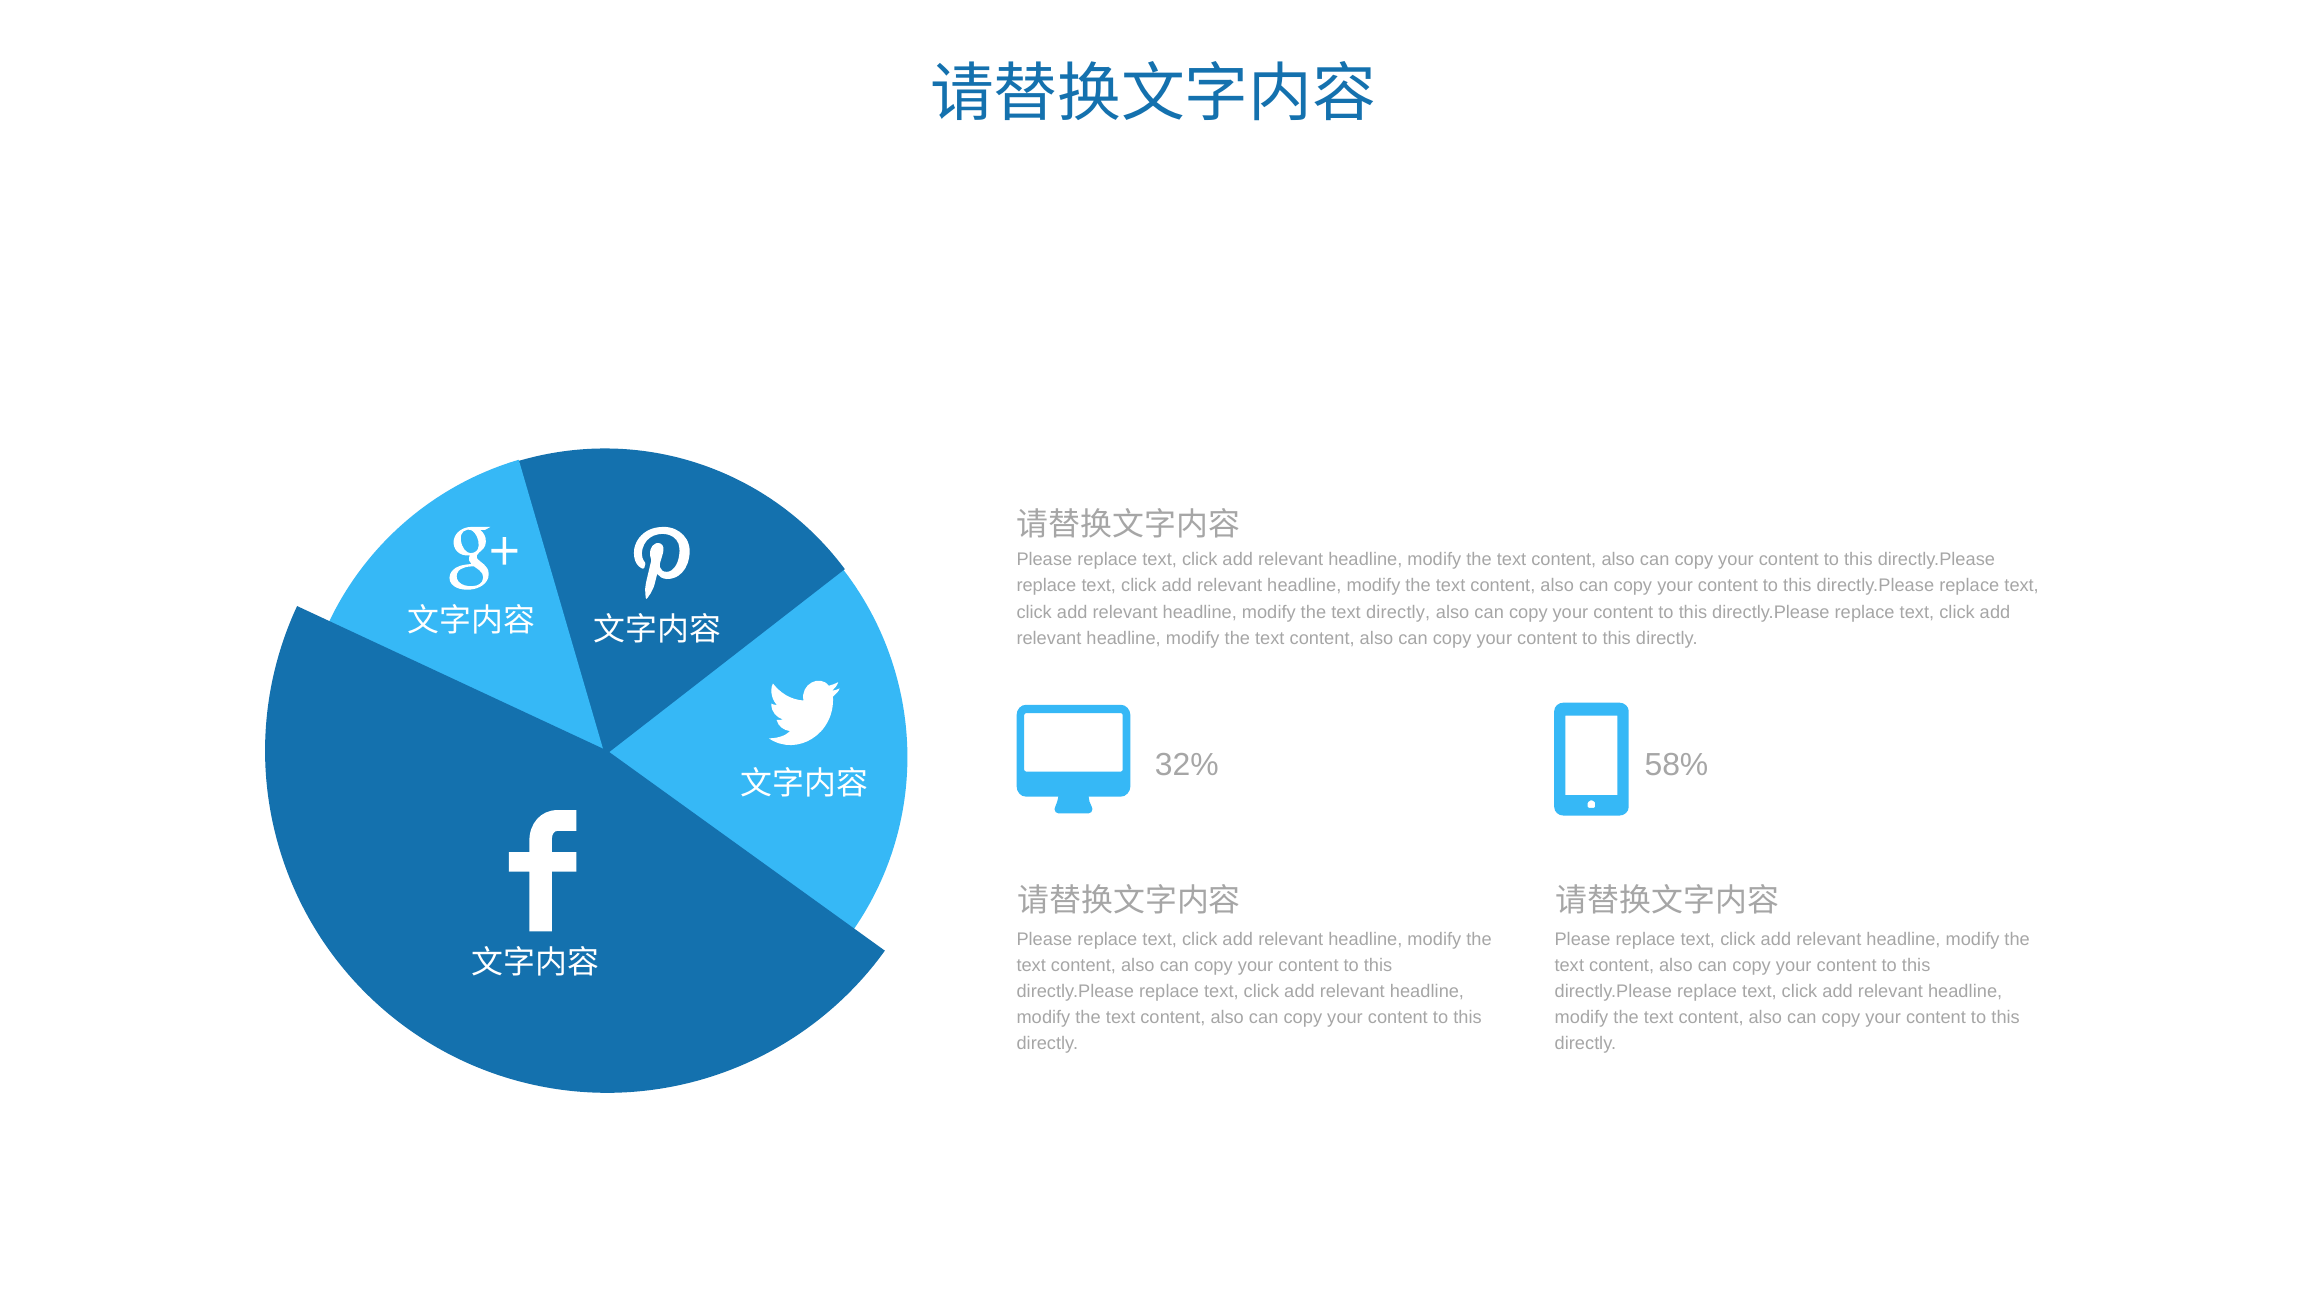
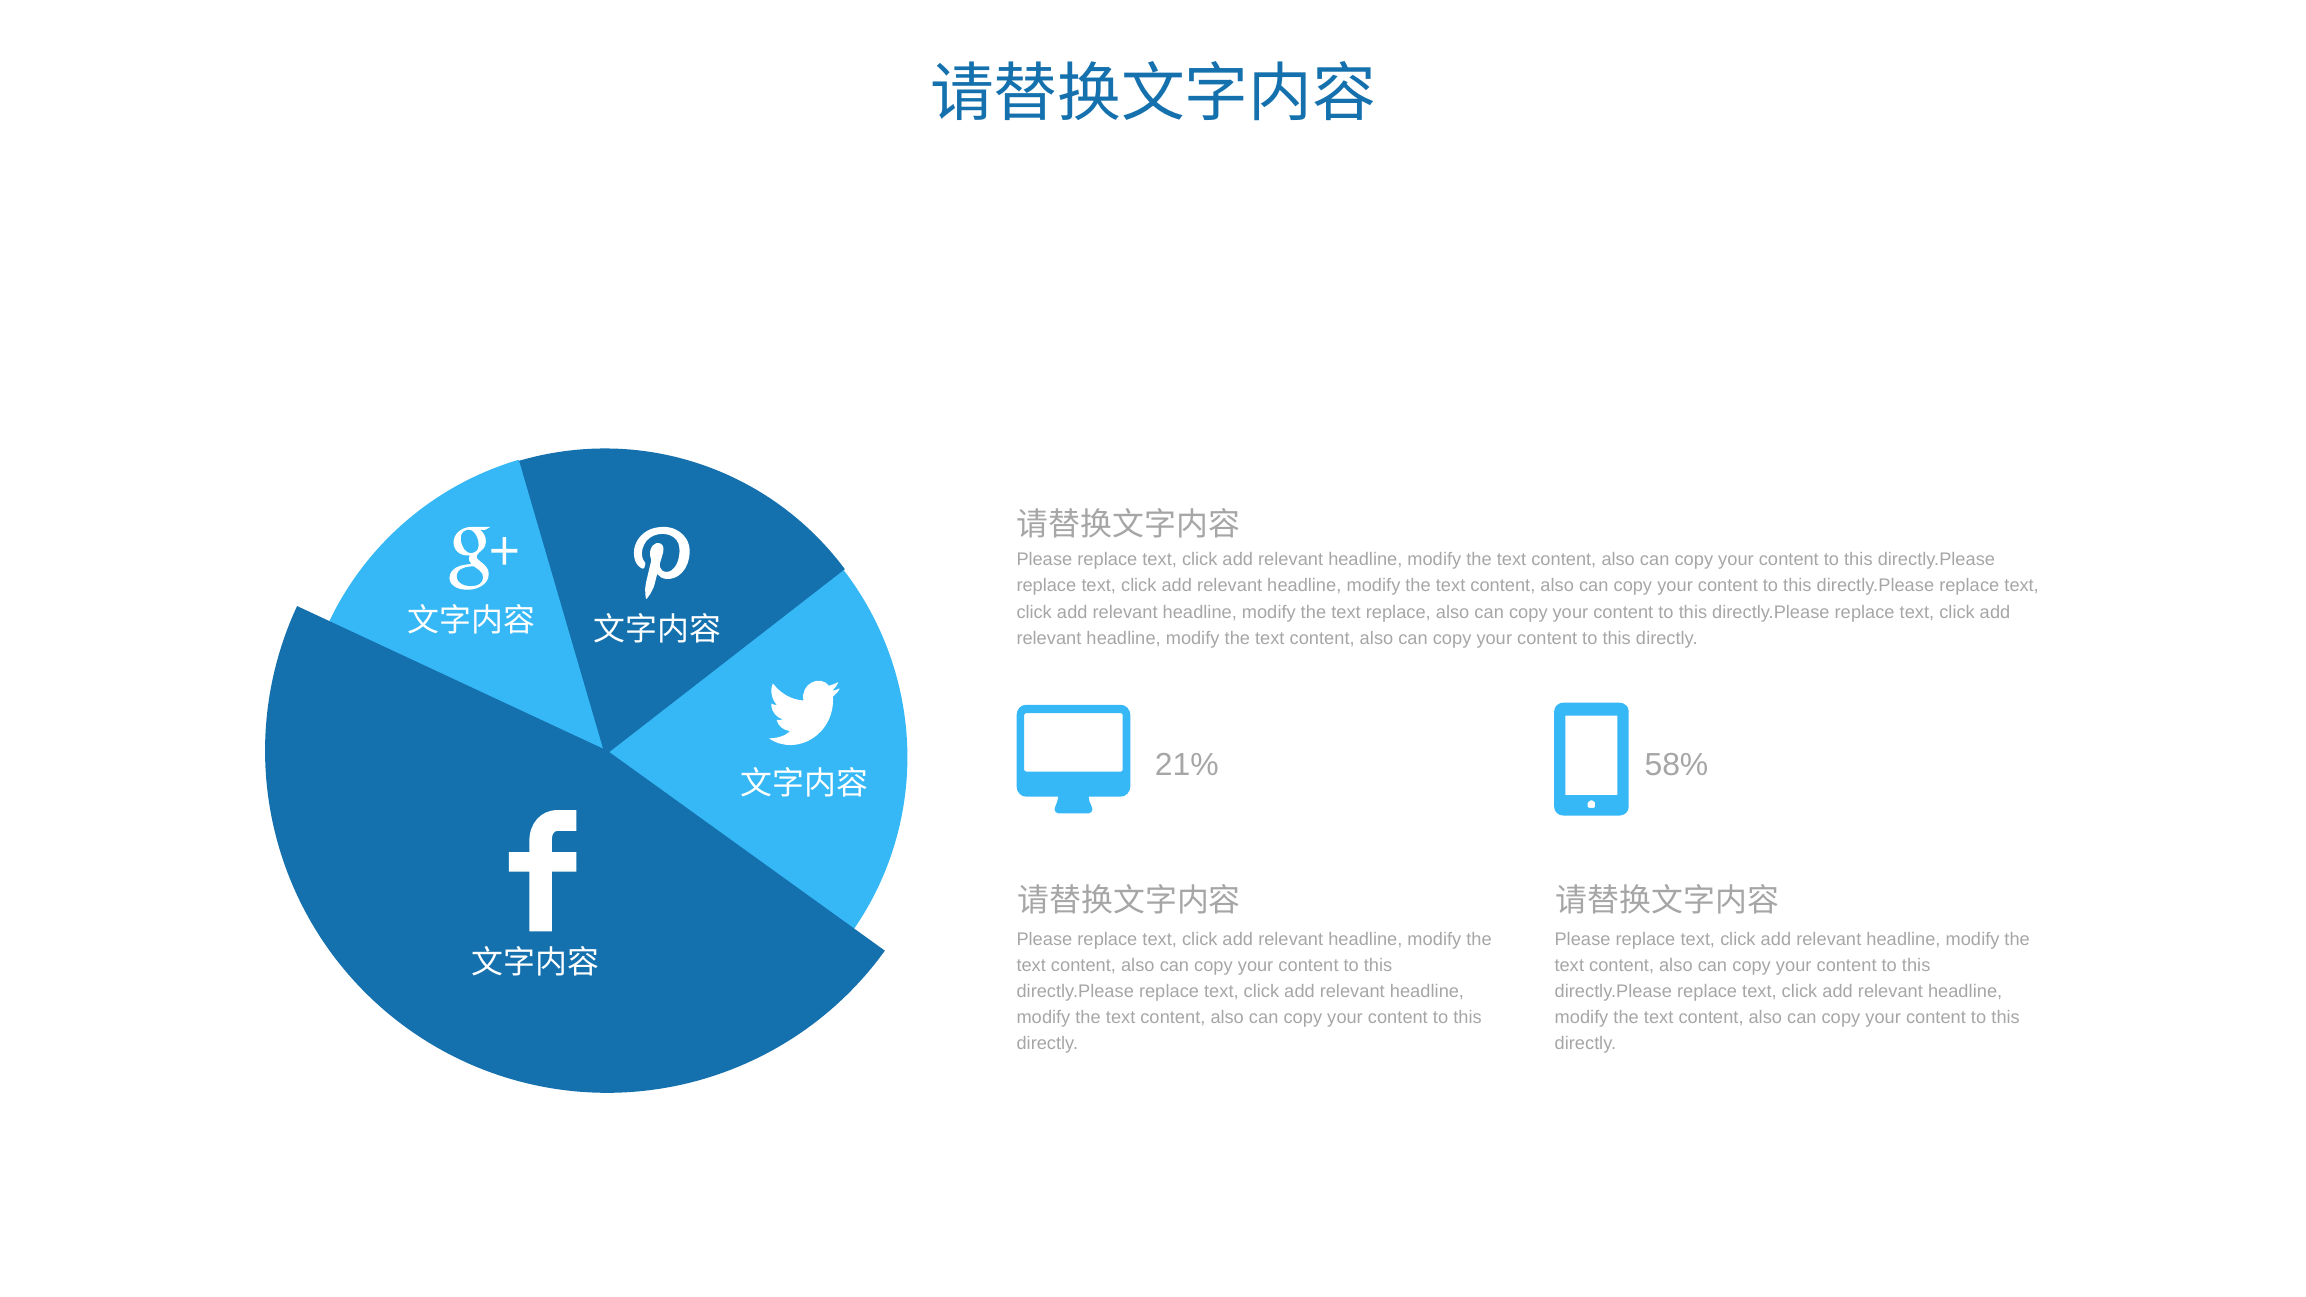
text directly: directly -> replace (1398, 612)
32%: 32% -> 21% (1187, 765)
